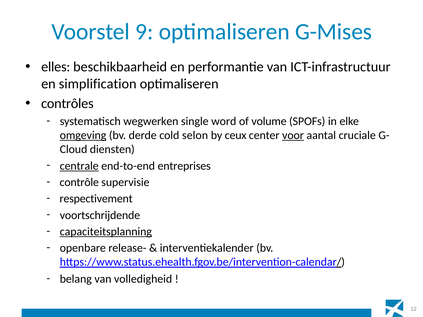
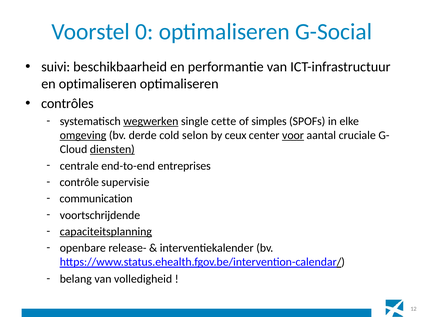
9: 9 -> 0 (144, 32)
G-Mises: G-Mises -> G-Social (334, 32)
elles: elles -> suivi (56, 67)
en simplification: simplification -> optimaliseren (98, 84)
wegwerken underline: none -> present (151, 121)
word: word -> cette (224, 121)
volume: volume -> simples (269, 121)
diensten underline: none -> present (112, 149)
centrale underline: present -> none (79, 166)
respectivement: respectivement -> communication (96, 199)
